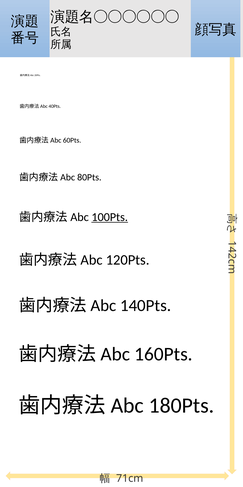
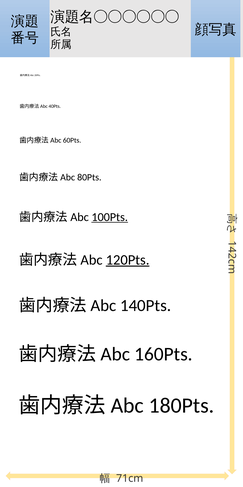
120Pts underline: none -> present (128, 259)
